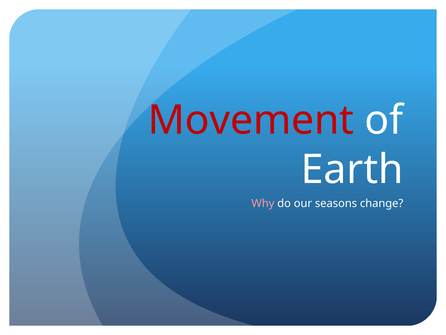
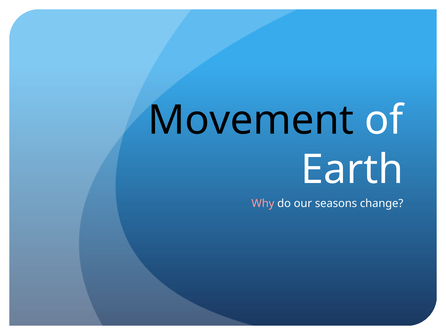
Movement colour: red -> black (251, 120)
